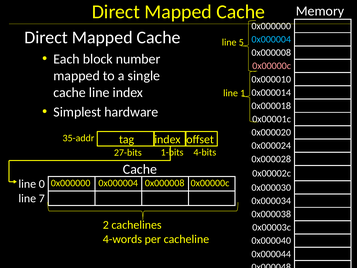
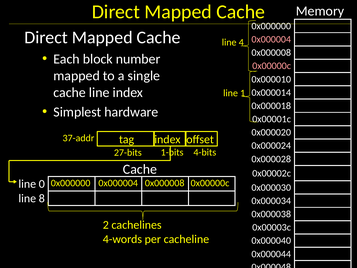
0x000004 colour: light blue -> pink (271, 39)
5: 5 -> 4 (241, 42)
35-addr: 35-addr -> 37-addr (78, 138)
7: 7 -> 8 (42, 198)
